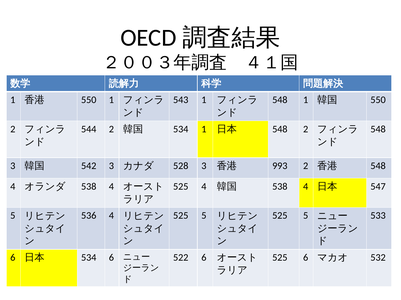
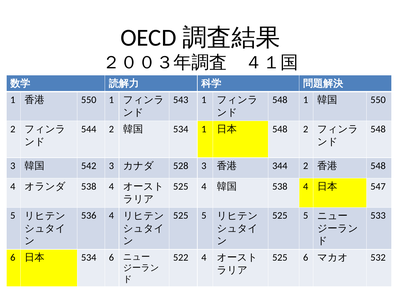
993: 993 -> 344 (280, 166)
522 6: 6 -> 4 (204, 258)
